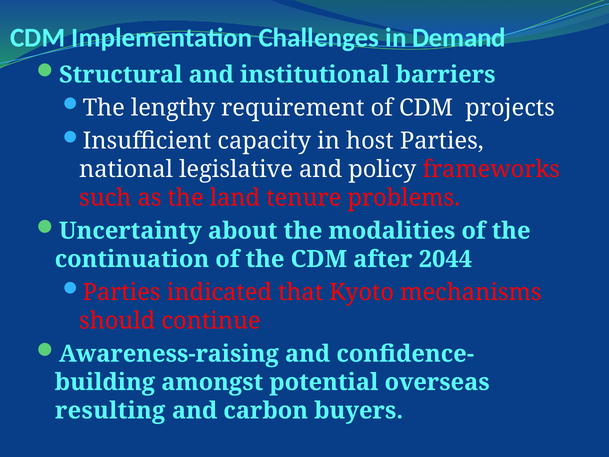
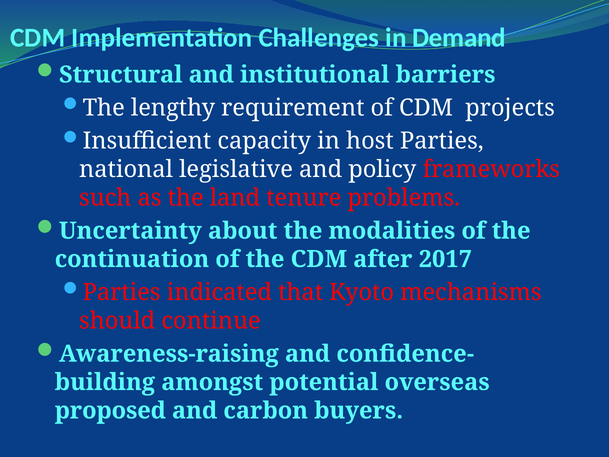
2044: 2044 -> 2017 (445, 259)
resulting: resulting -> proposed (110, 410)
